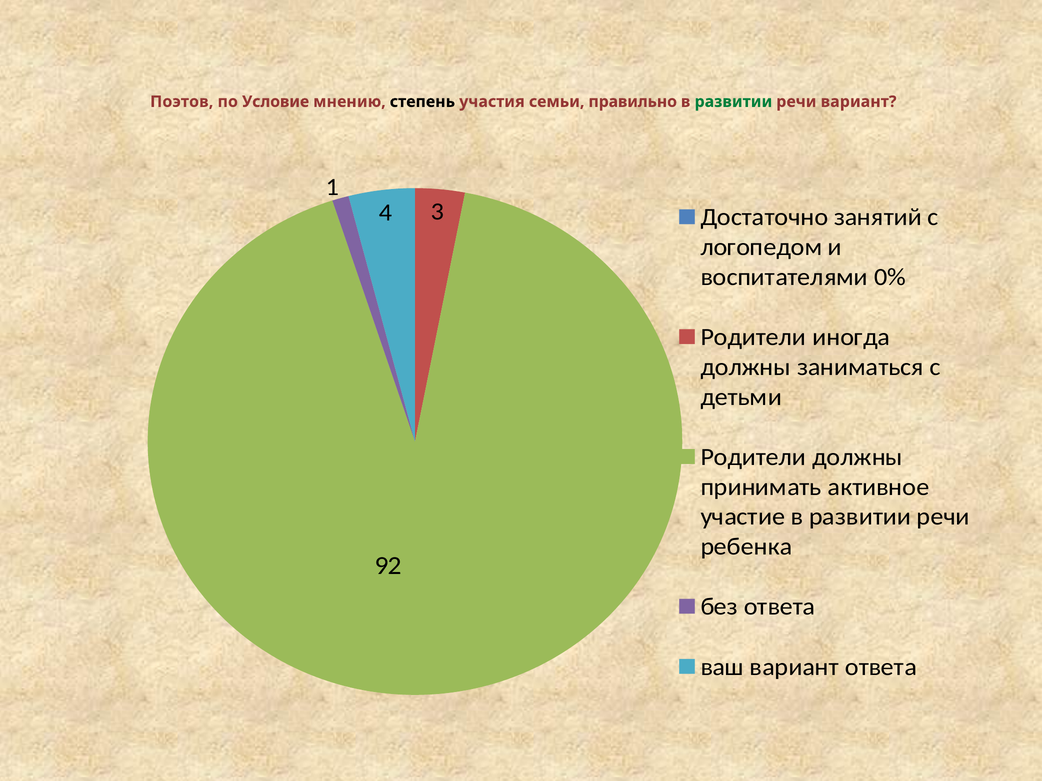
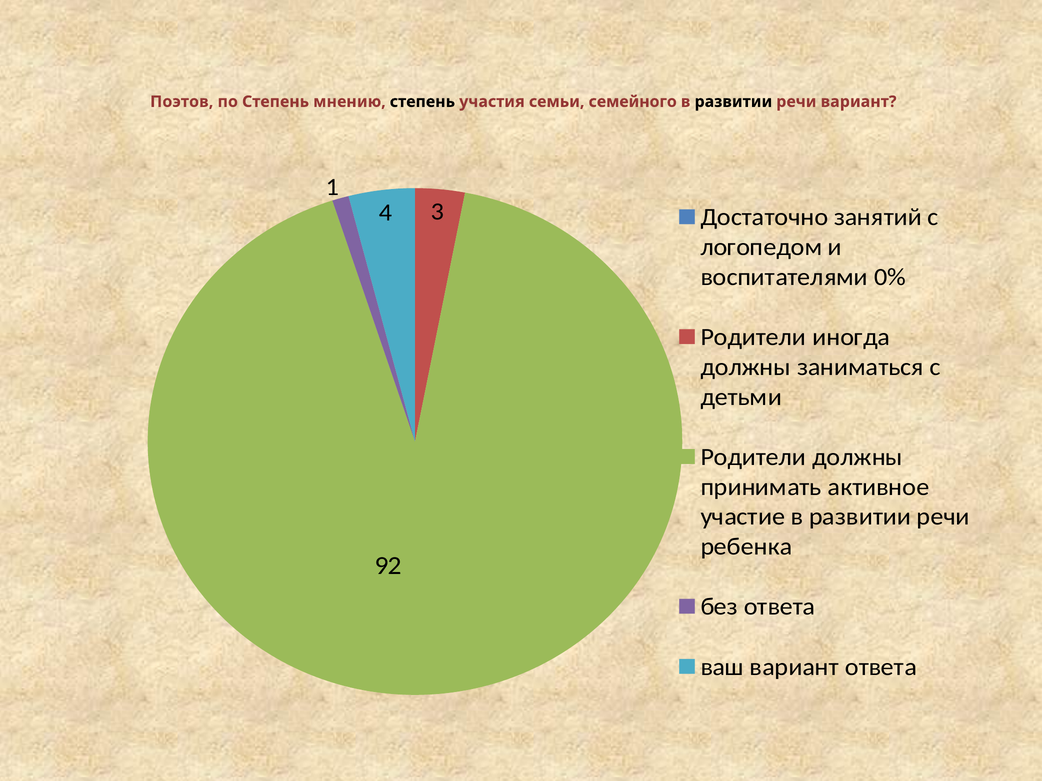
по Условие: Условие -> Степень (276, 102)
правильно: правильно -> семейного (633, 102)
развитии colour: green -> black (733, 102)
